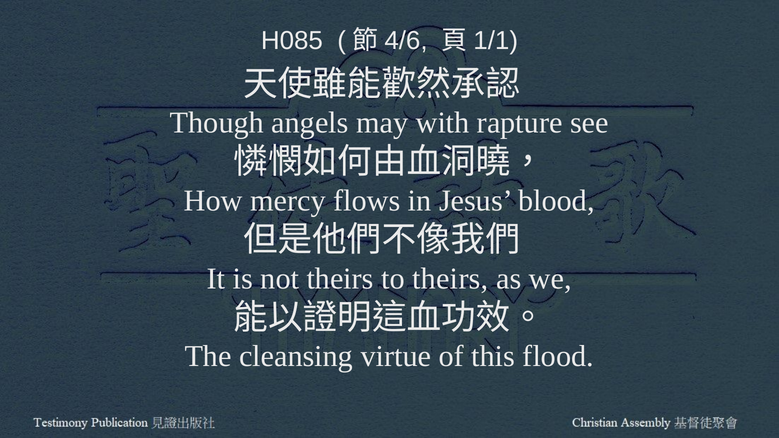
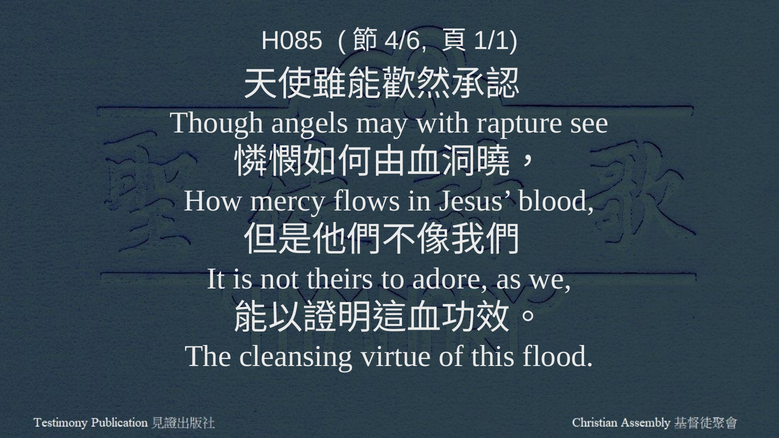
to theirs: theirs -> adore (450, 279)
